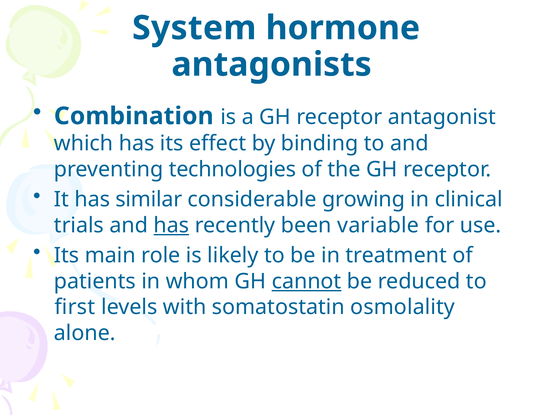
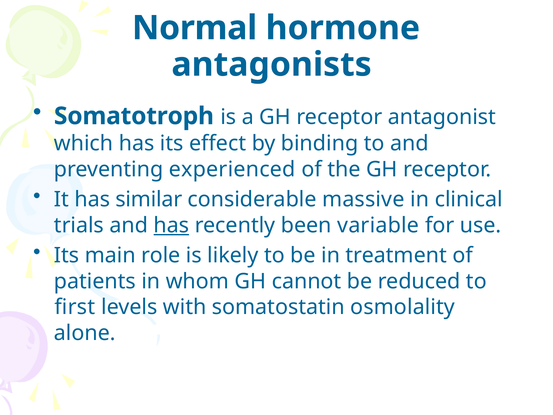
System: System -> Normal (195, 28)
Combination: Combination -> Somatotroph (134, 116)
technologies: technologies -> experienced (232, 169)
growing: growing -> massive (363, 199)
cannot underline: present -> none (307, 281)
